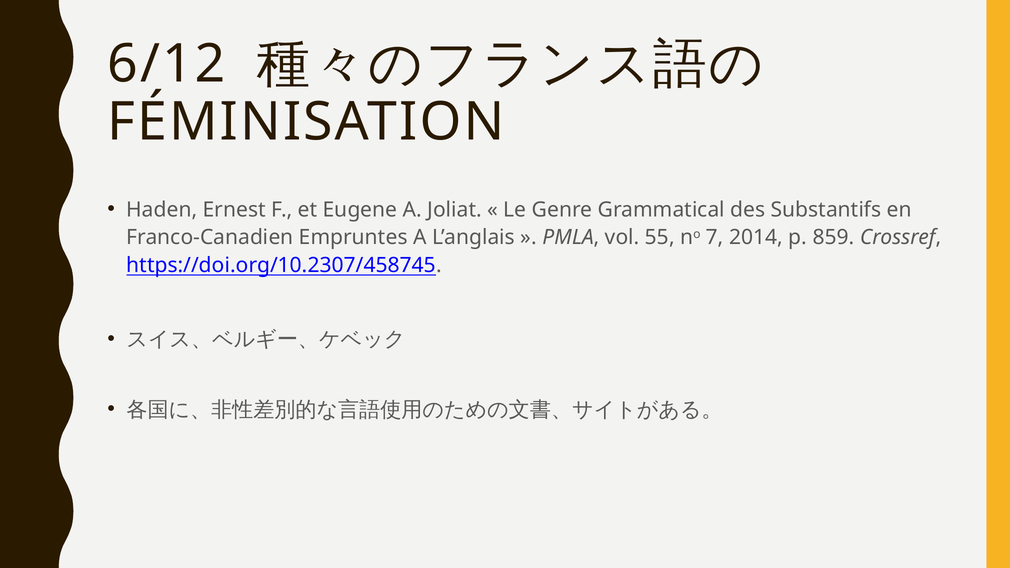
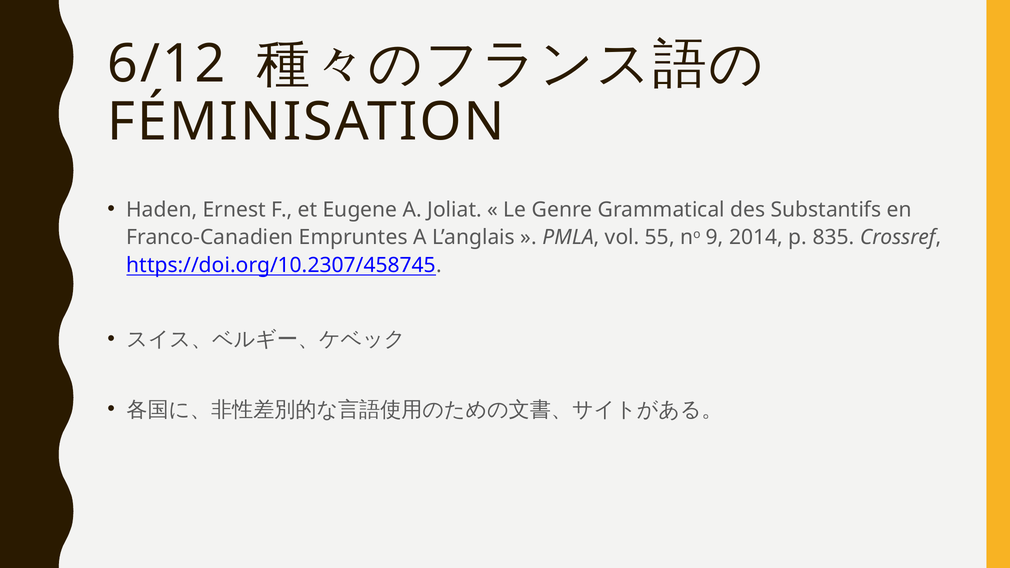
7: 7 -> 9 (715, 237)
859: 859 -> 835 (833, 237)
